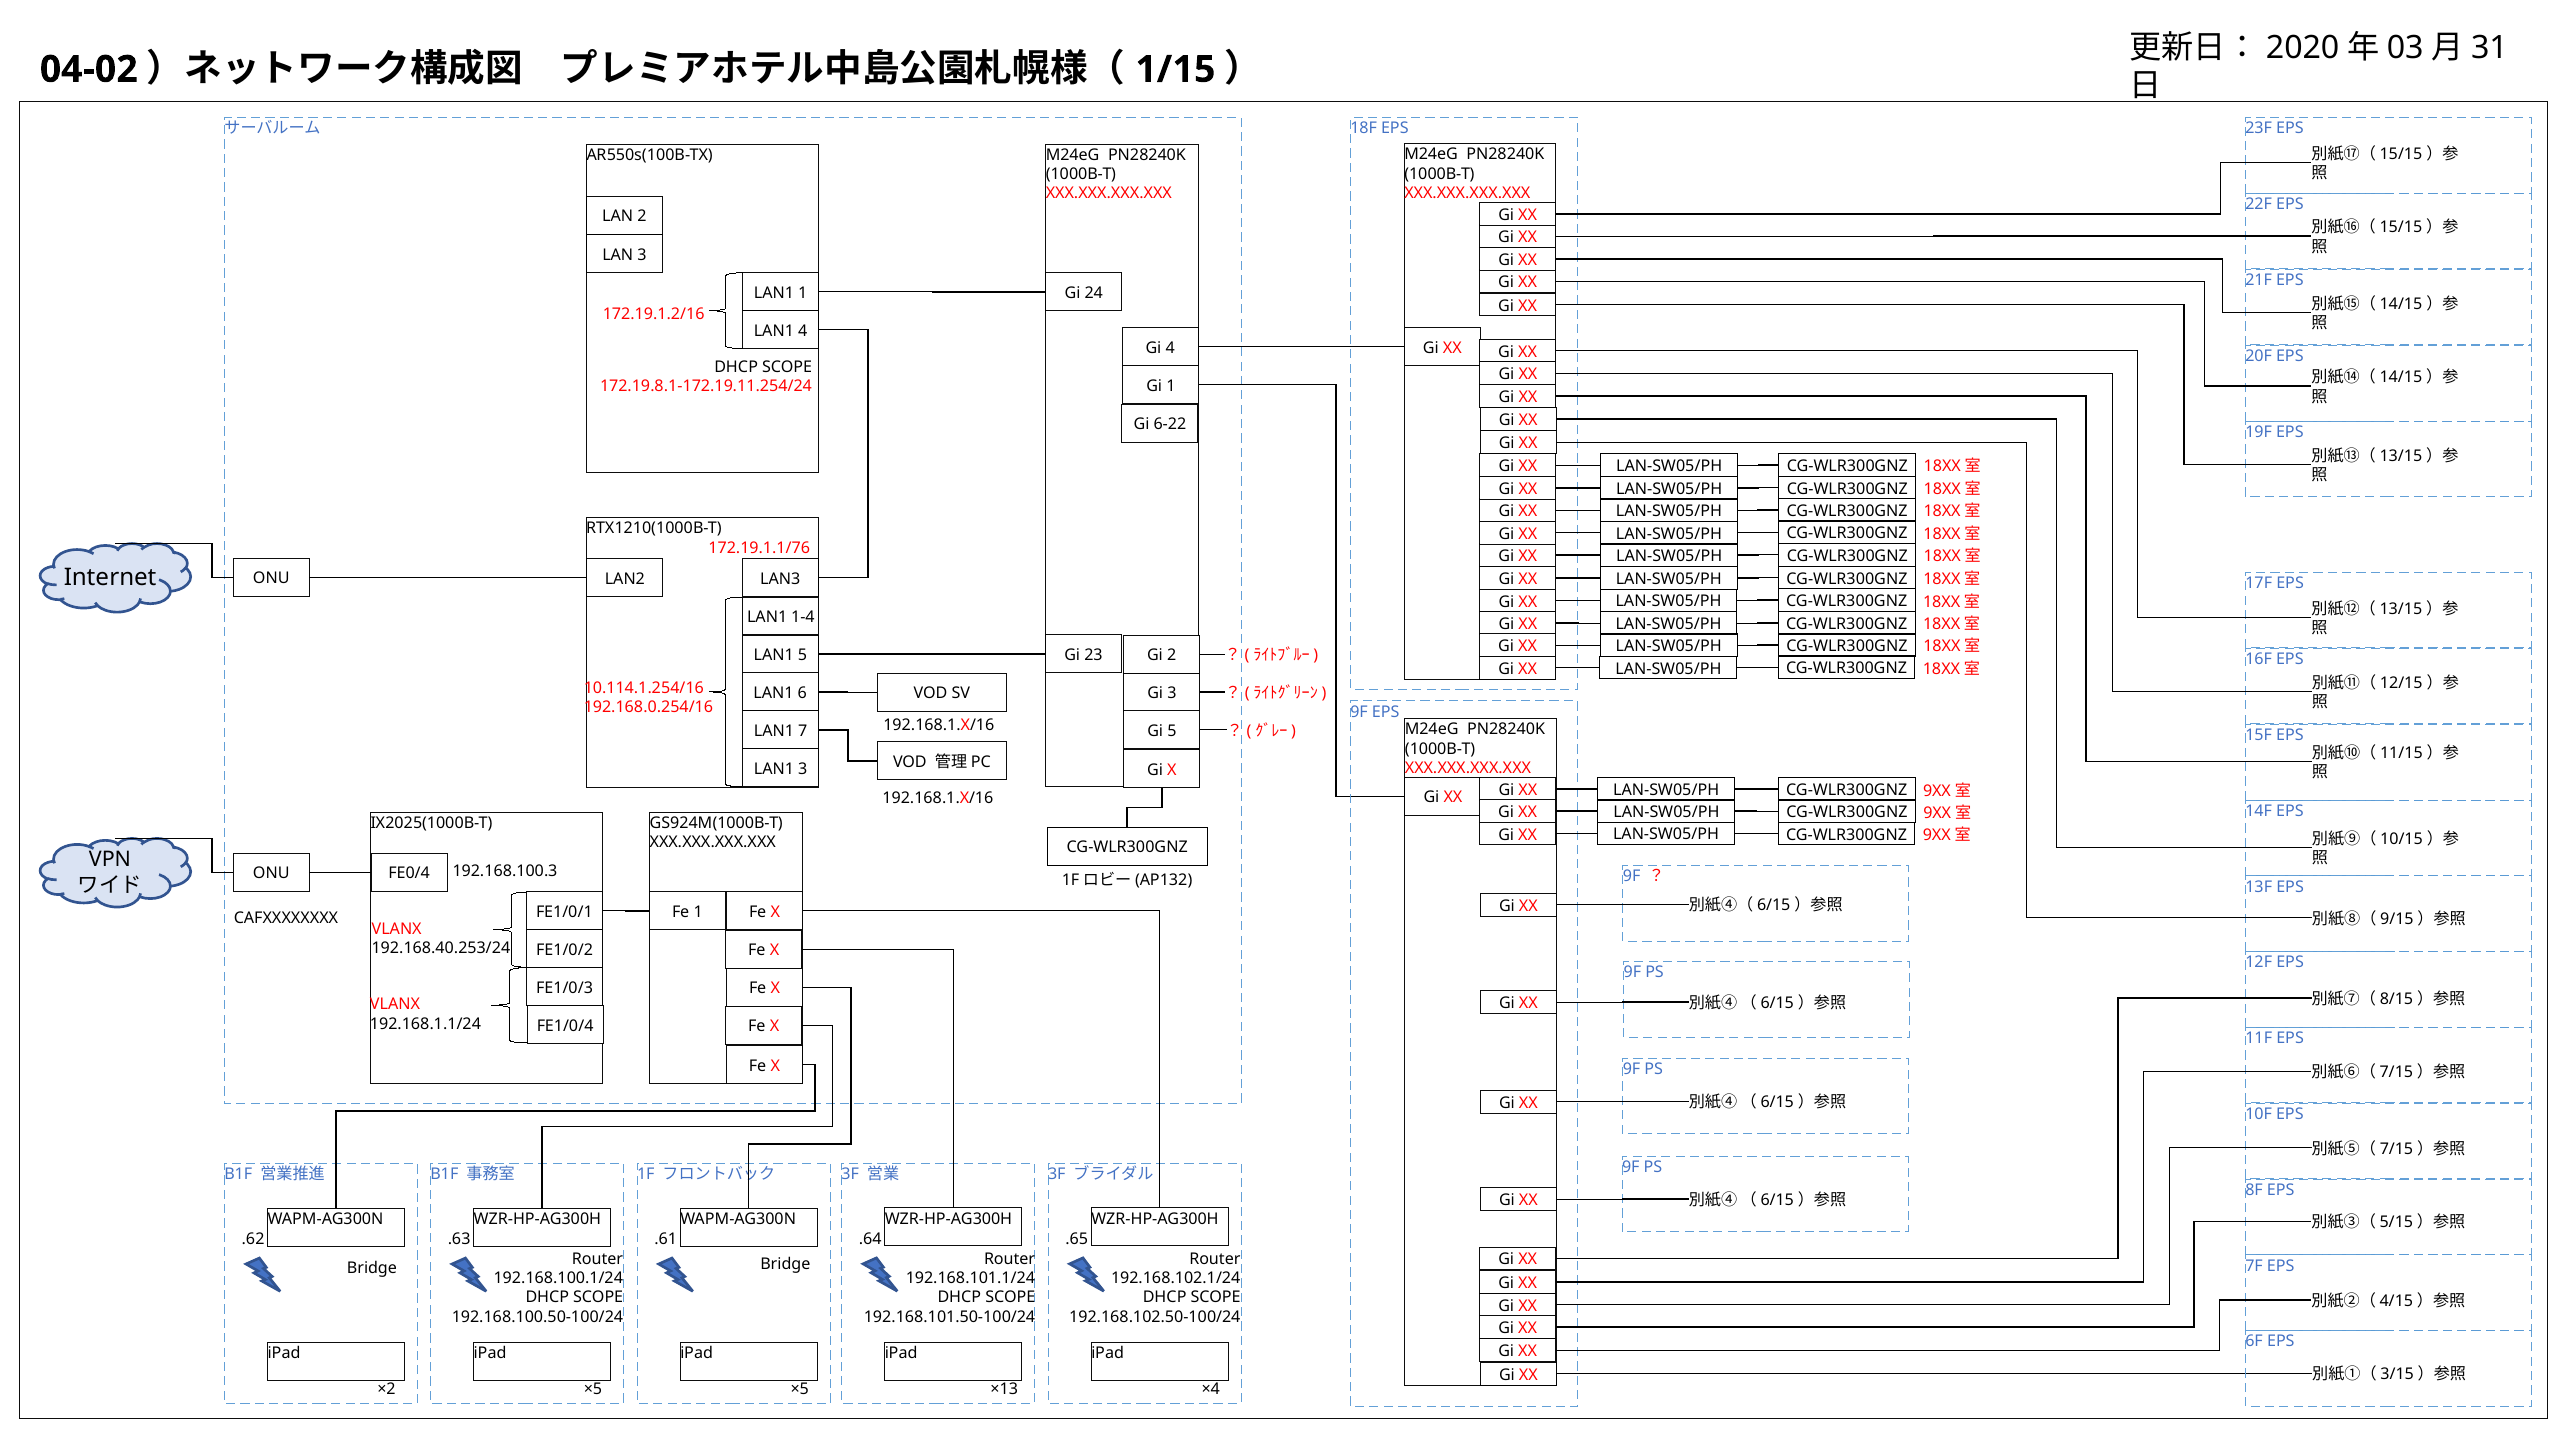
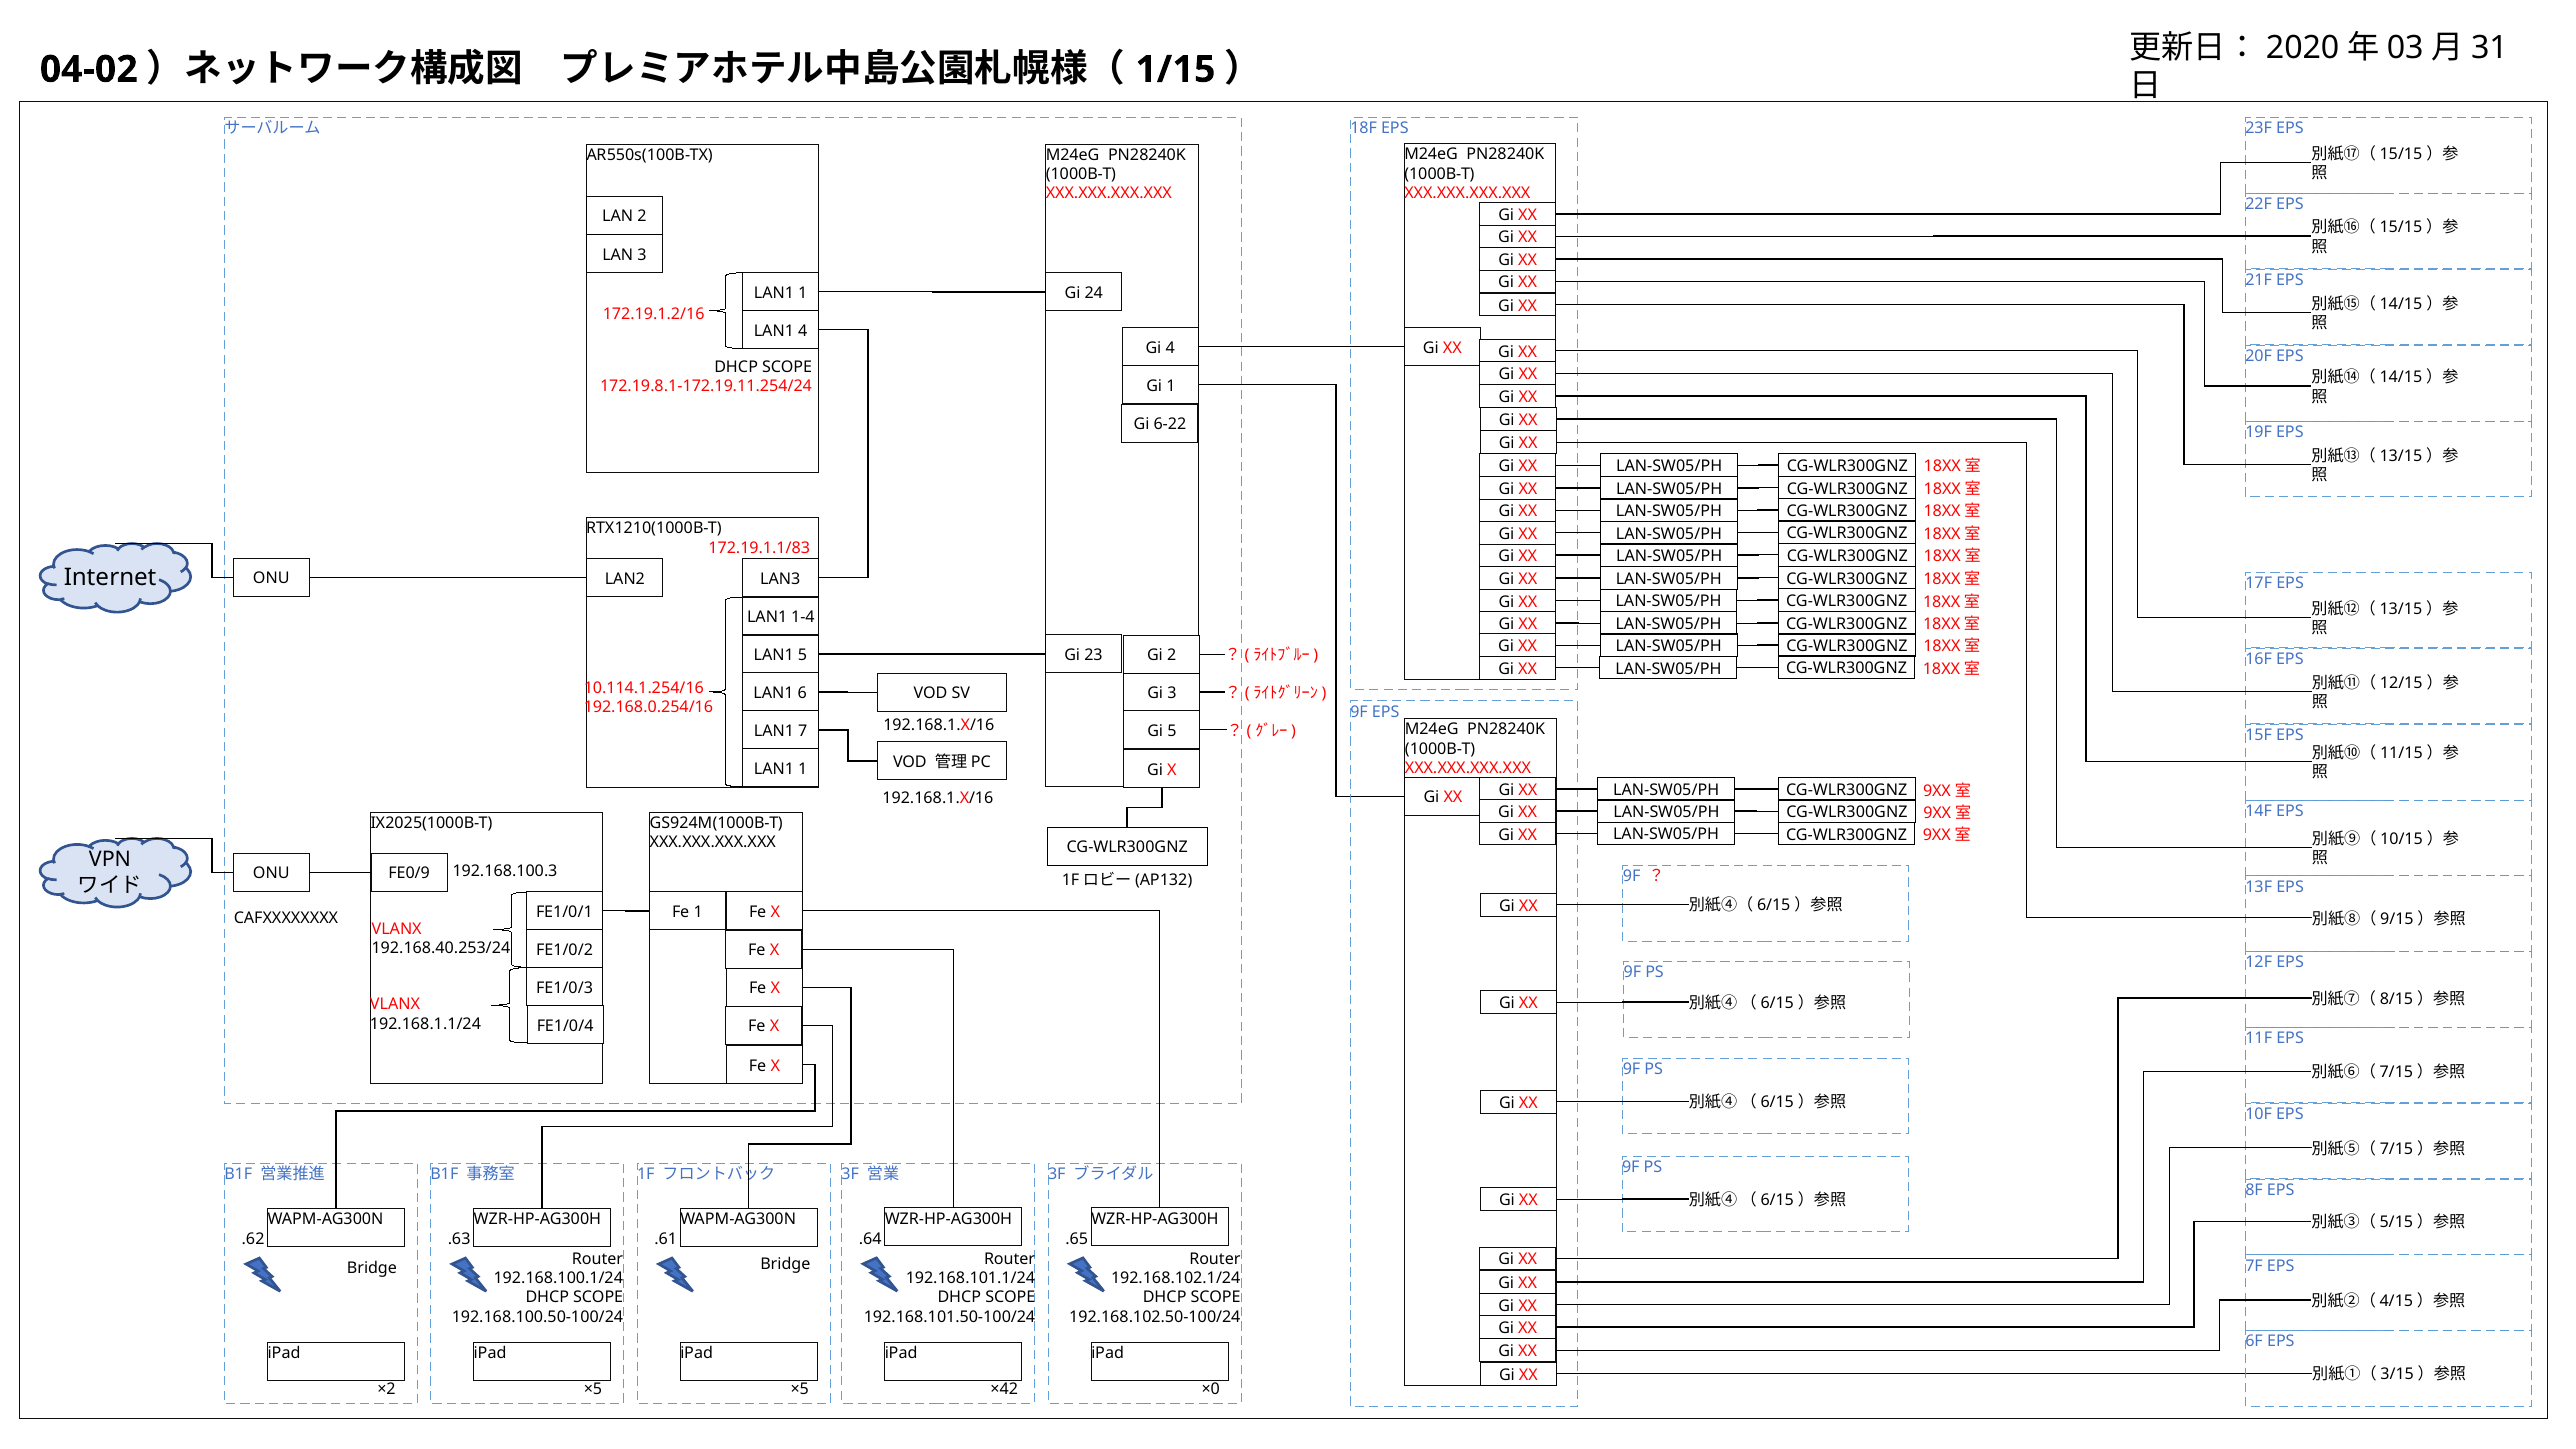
172.19.1.1/76: 172.19.1.1/76 -> 172.19.1.1/83 (759, 548)
3: 3 -> 1 (803, 769)
FE0/4: FE0/4 -> FE0/9 (409, 874)
×13: ×13 -> ×42 (1004, 1389)
×4: ×4 -> ×0 (1211, 1389)
